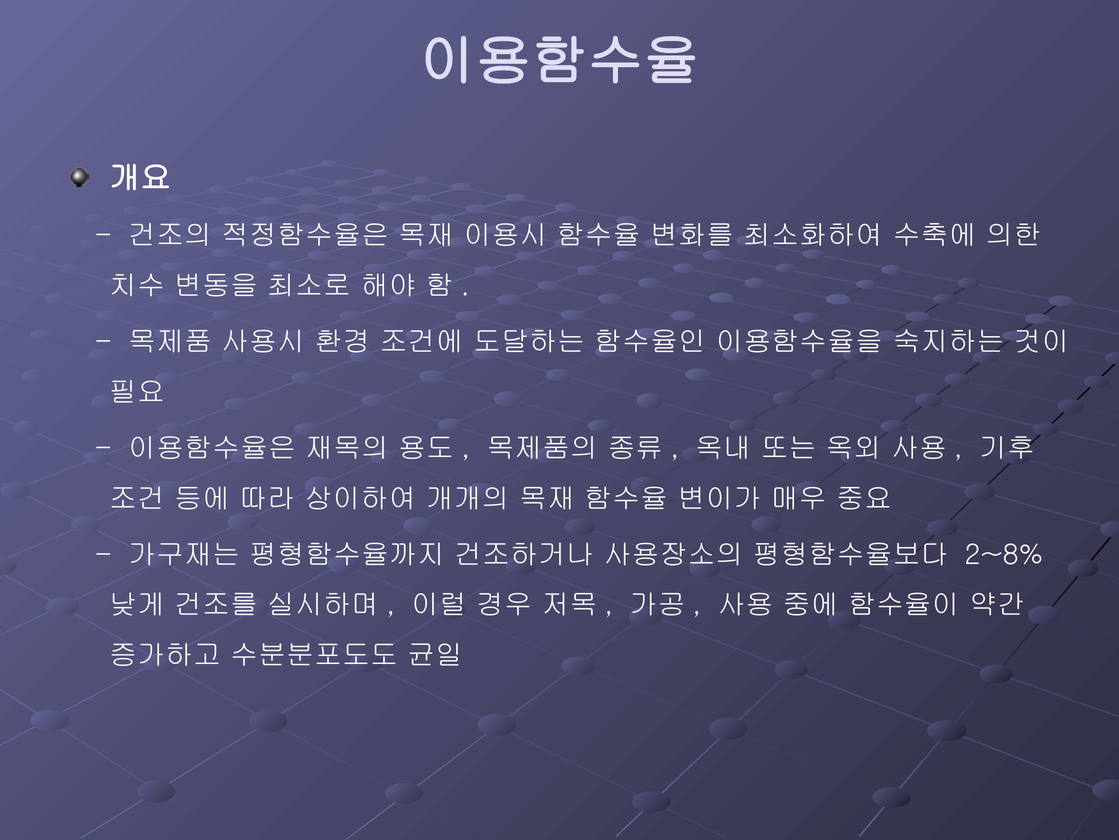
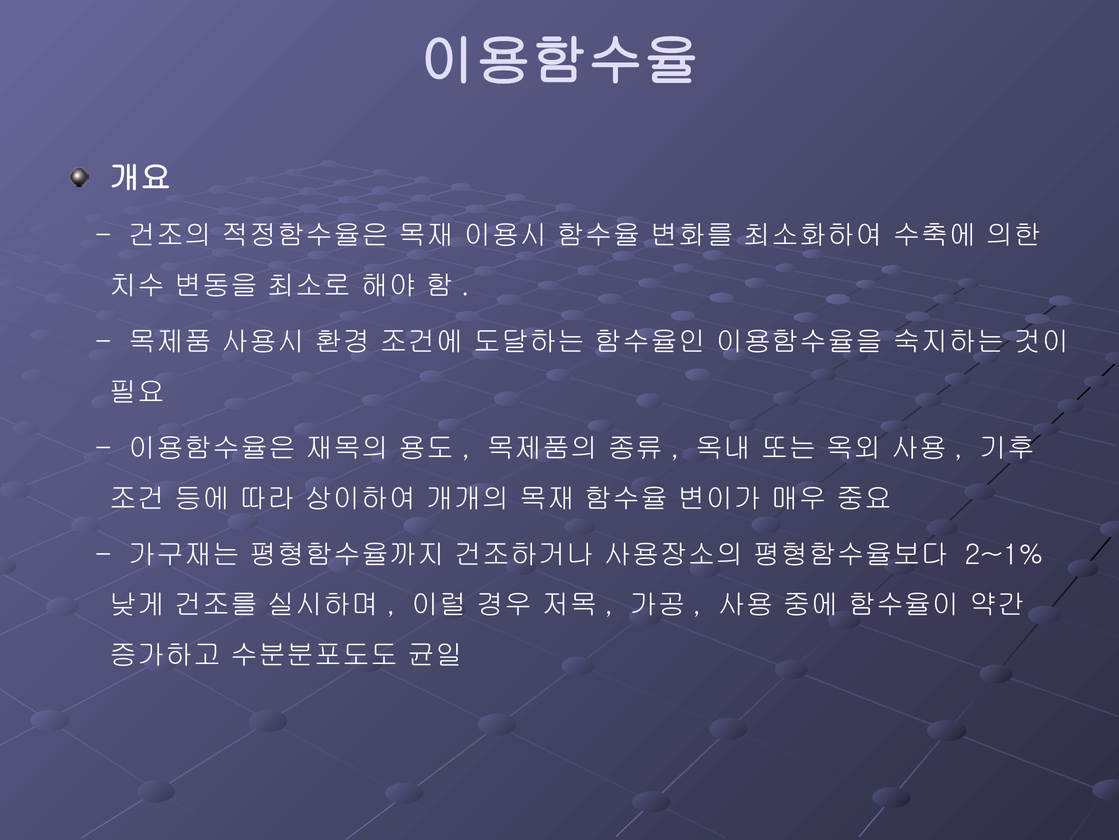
2~8%: 2~8% -> 2~1% (1004, 554)
